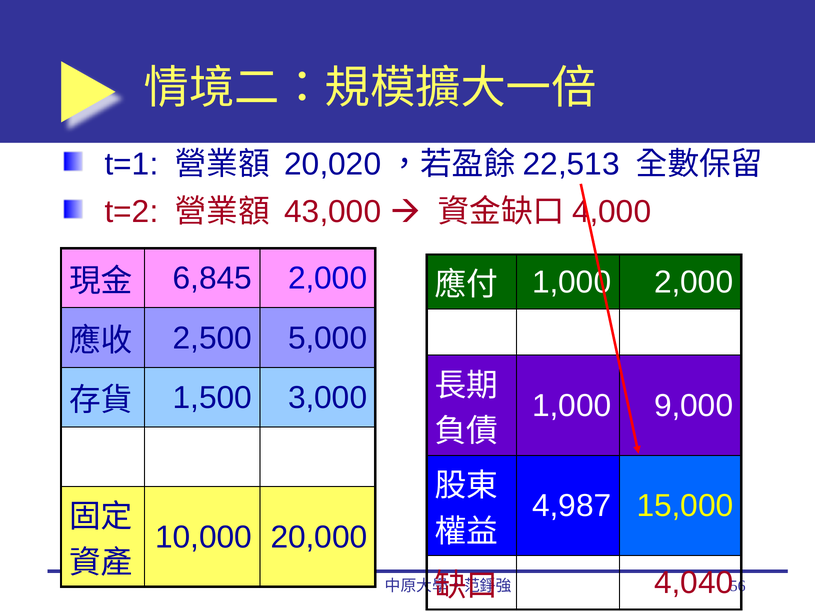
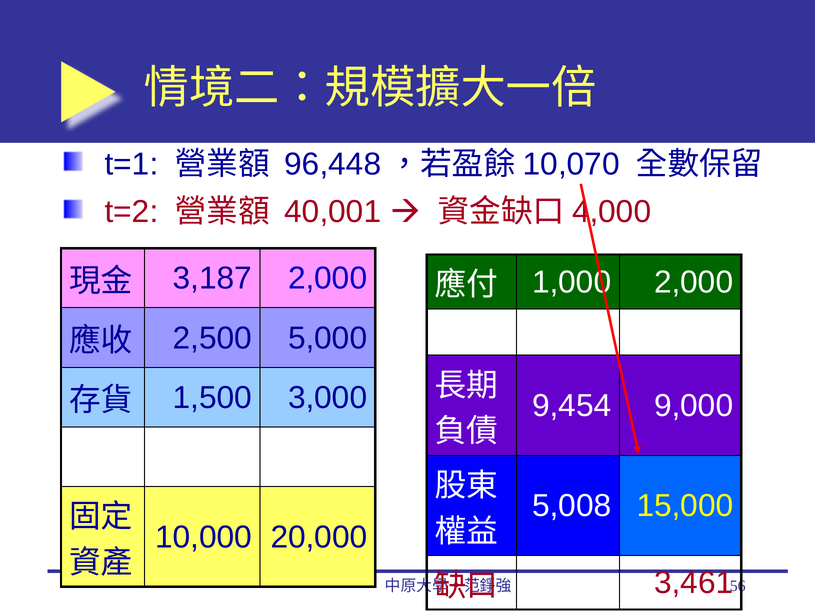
20,020: 20,020 -> 96,448 (333, 164)
22,513: 22,513 -> 10,070 (571, 164)
43,000: 43,000 -> 40,001 (333, 212)
6,845: 6,845 -> 3,187 (212, 278)
1,000: 1,000 -> 9,454 (572, 405)
4,987: 4,987 -> 5,008 (572, 505)
4,040: 4,040 -> 3,461 (694, 582)
